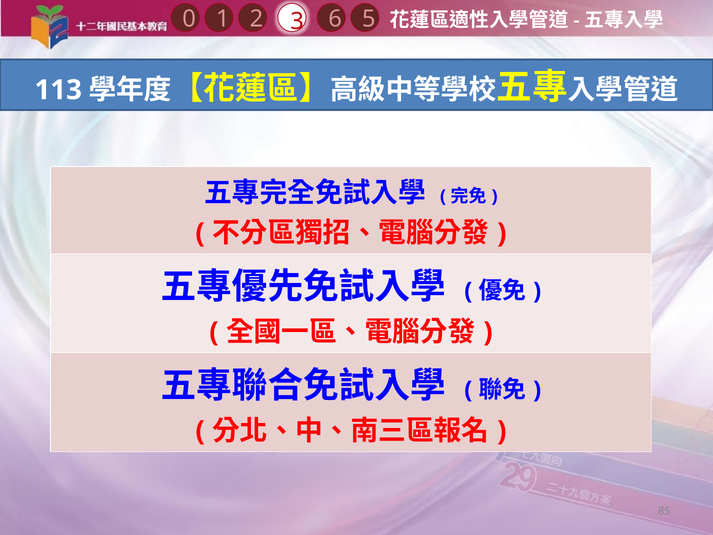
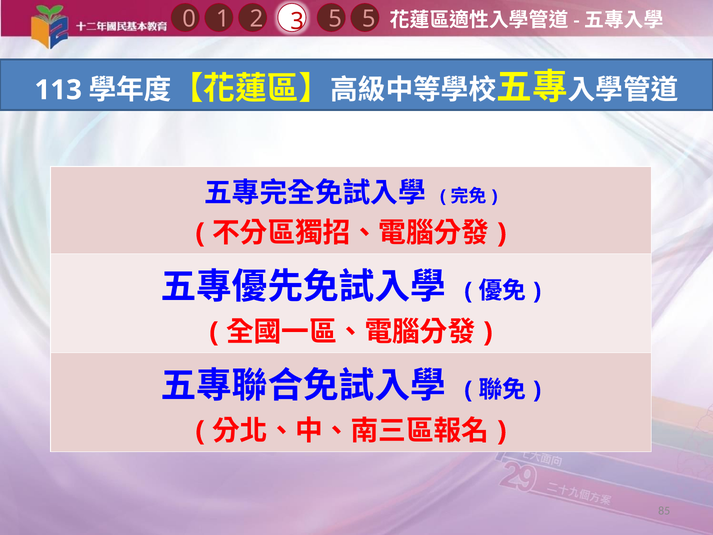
1 6: 6 -> 5 (335, 19)
